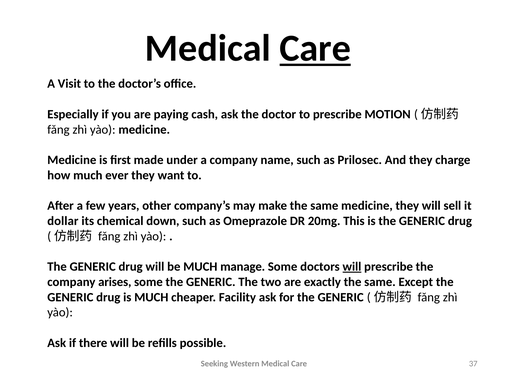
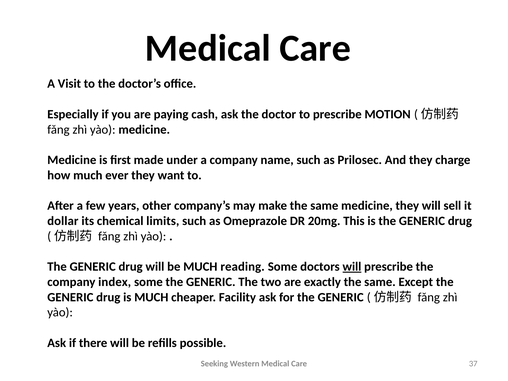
Care underline: present -> none (315, 48)
down: down -> limits (163, 221)
manage: manage -> reading (243, 267)
arises: arises -> index (115, 282)
